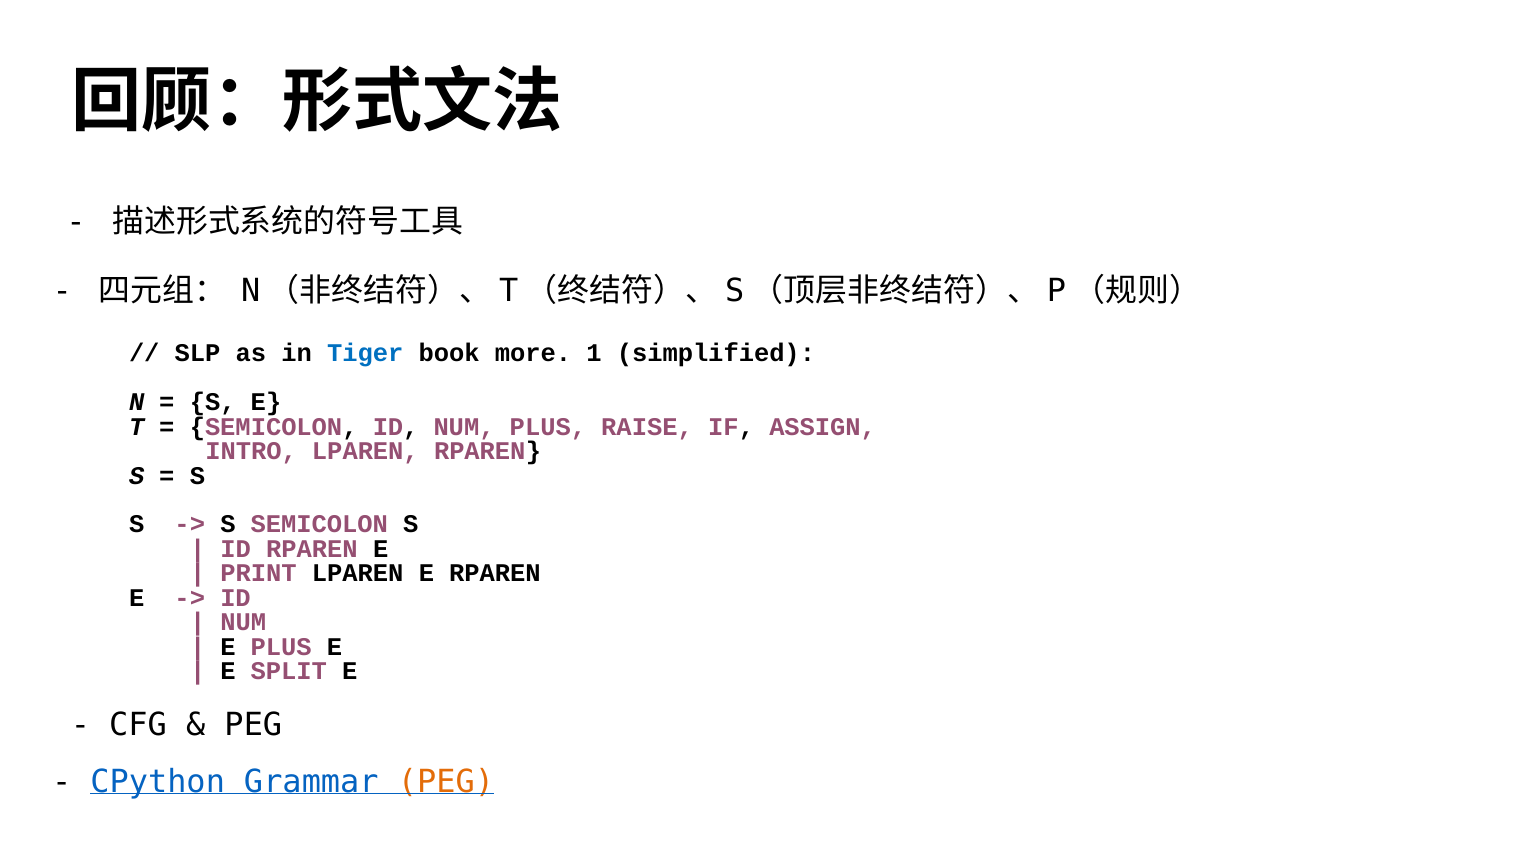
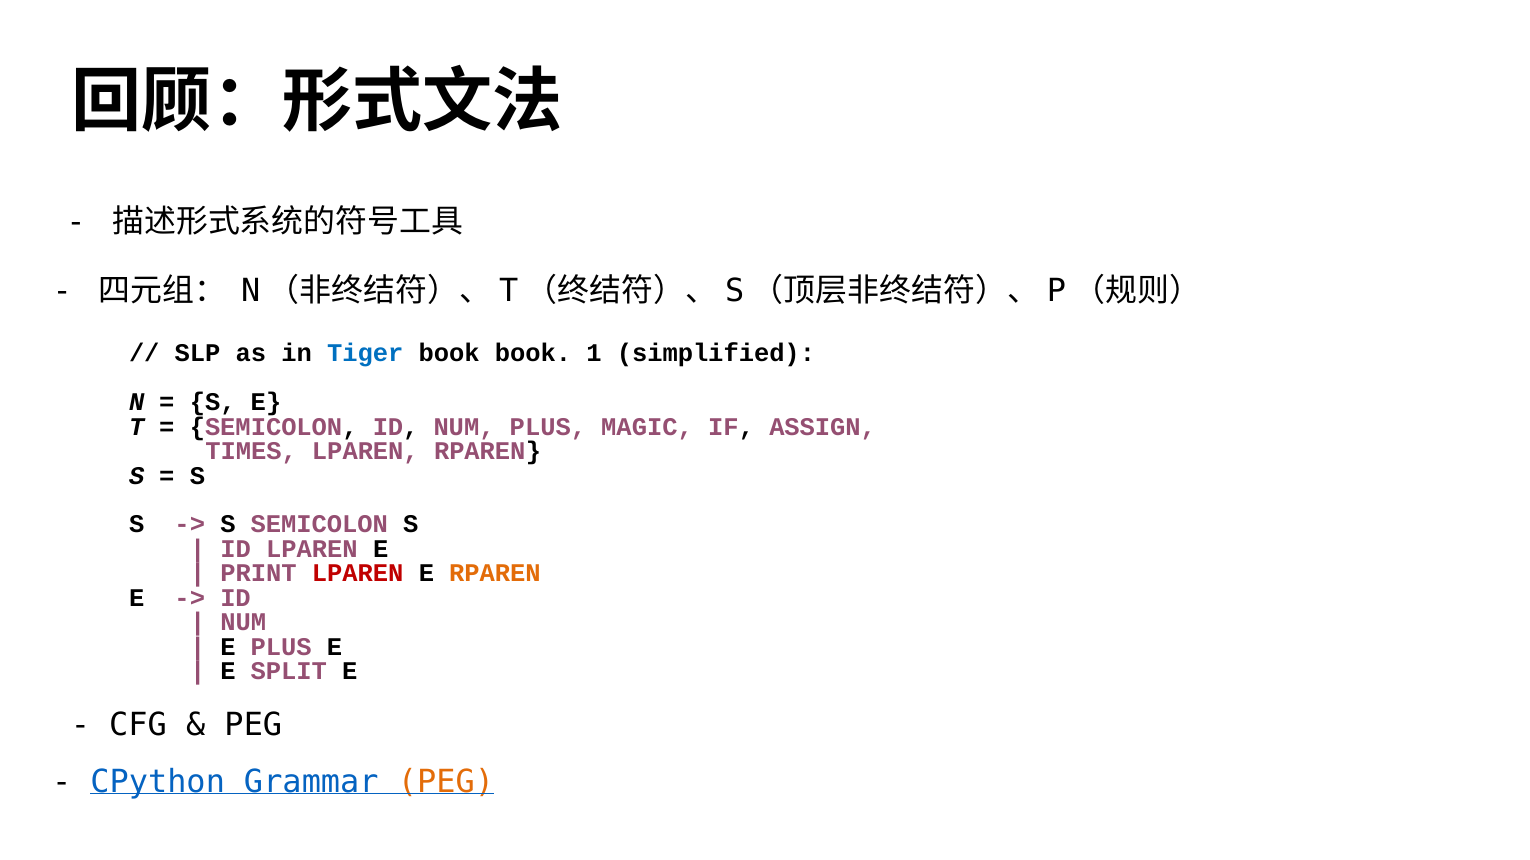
book more: more -> book (533, 354)
RAISE: RAISE -> MAGIC (647, 427)
INTRO: INTRO -> TIMES (251, 452)
ID RPAREN: RPAREN -> LPAREN (312, 549)
LPAREN colour: black -> red (358, 574)
RPAREN colour: black -> orange (495, 574)
